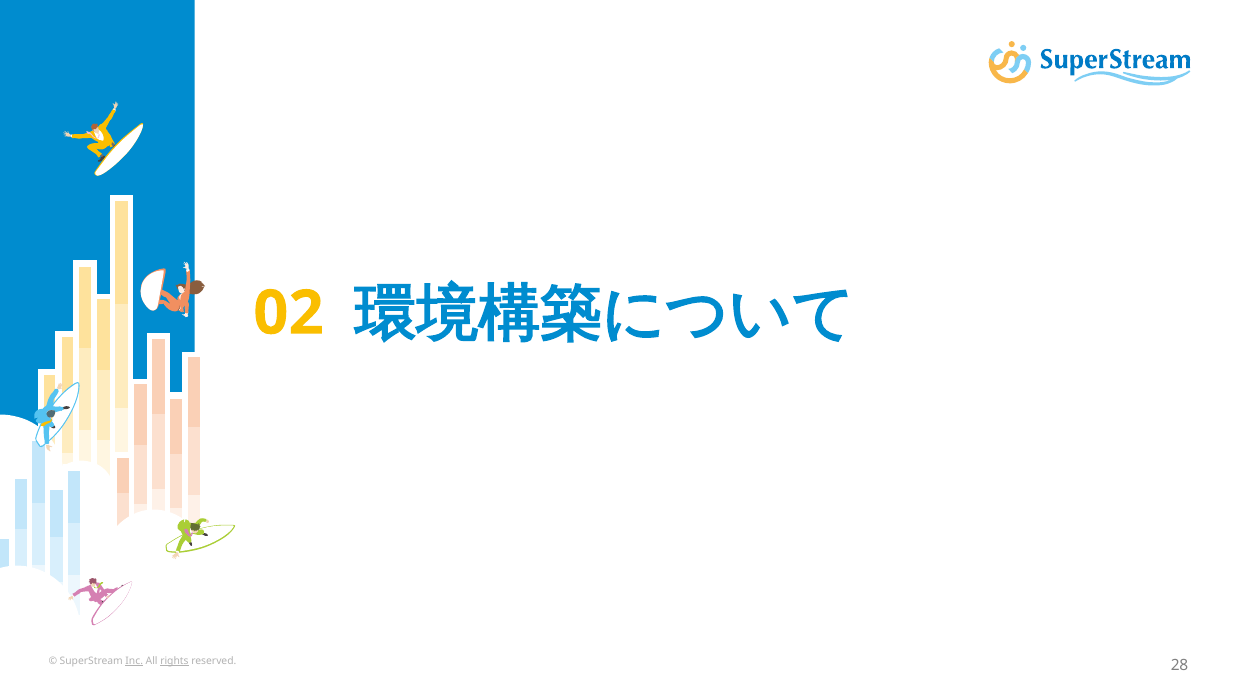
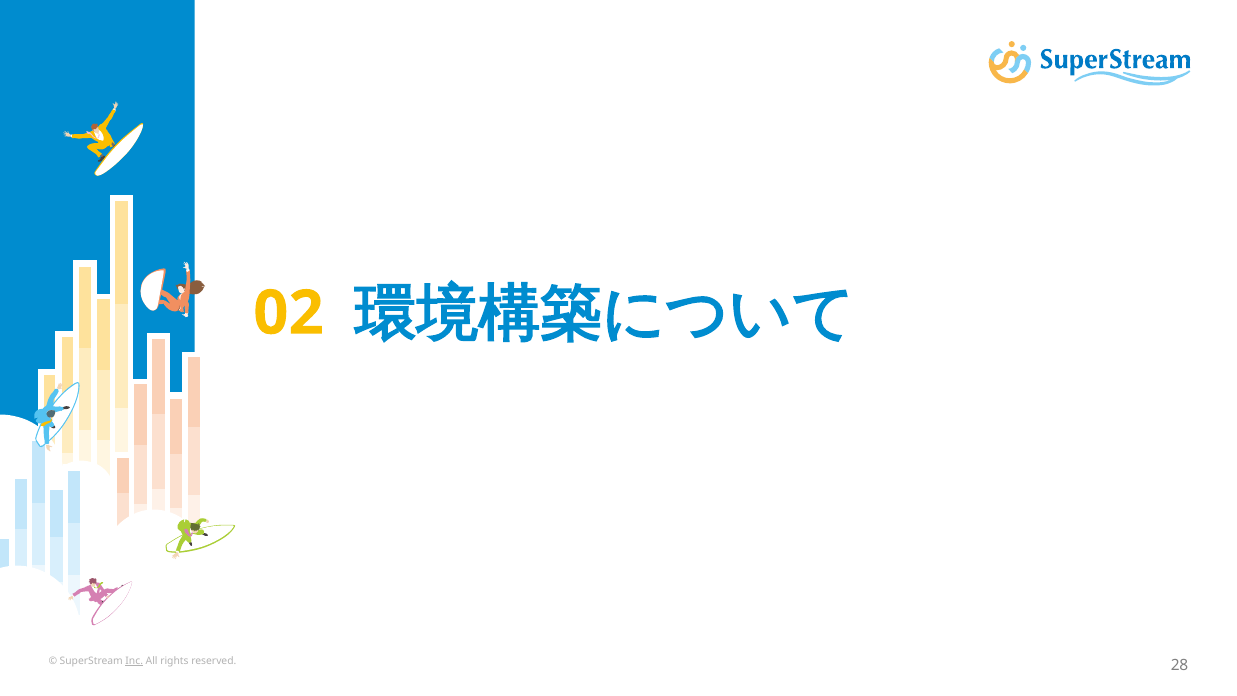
rights underline: present -> none (174, 661)
